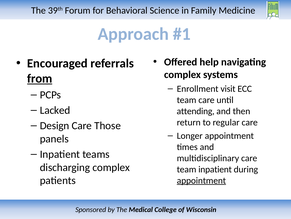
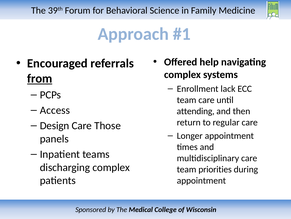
visit: visit -> lack (228, 88)
Lacked: Lacked -> Access (55, 110)
team inpatient: inpatient -> priorities (215, 169)
appointment underline: present -> none (201, 180)
